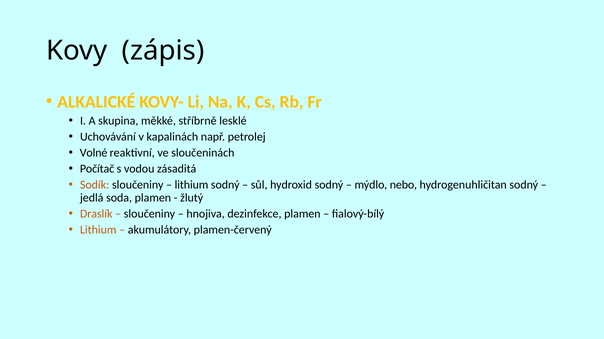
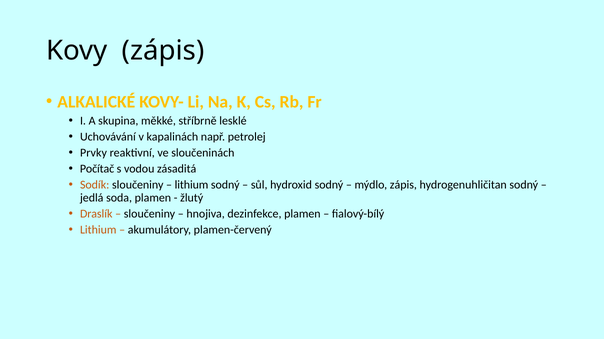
Volné: Volné -> Prvky (93, 153)
mýdlo nebo: nebo -> zápis (403, 185)
